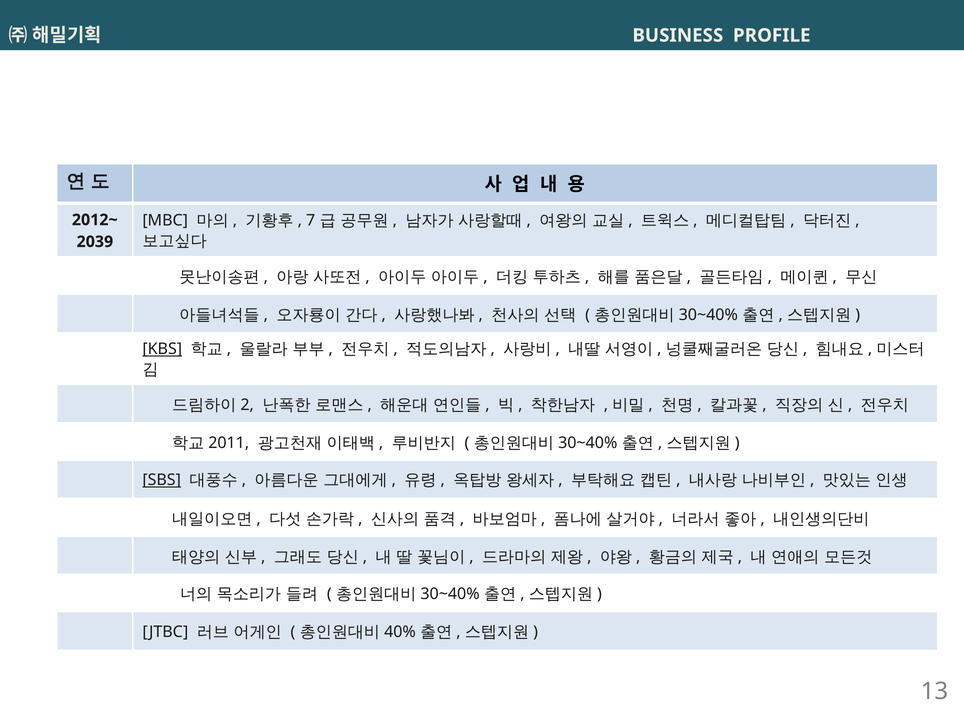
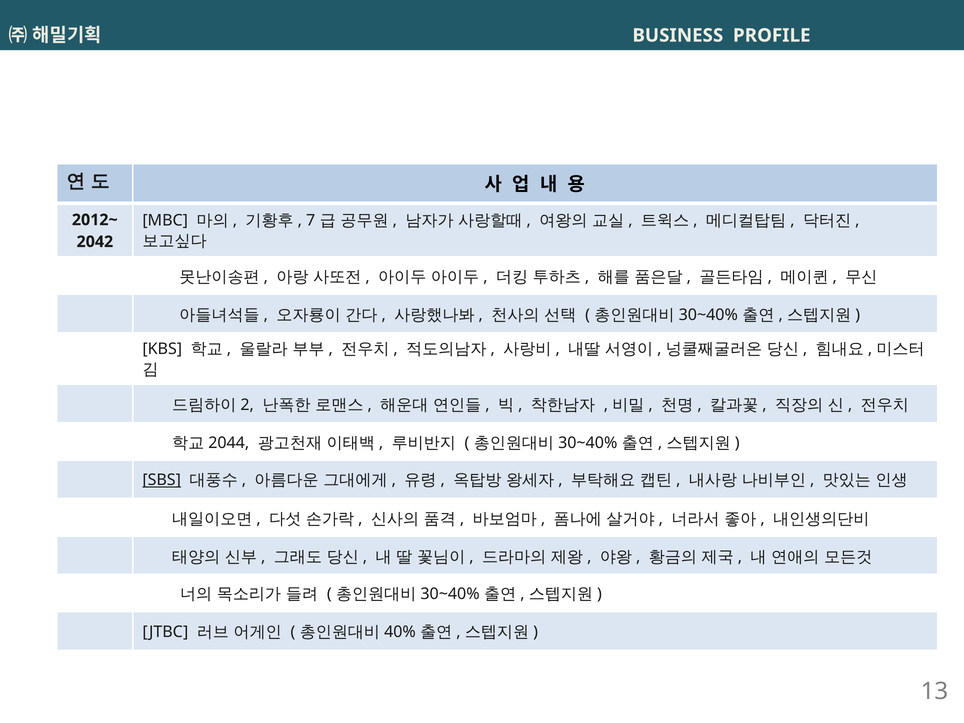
2039: 2039 -> 2042 (95, 242)
KBS underline: present -> none (162, 349)
2011: 2011 -> 2044 (229, 443)
